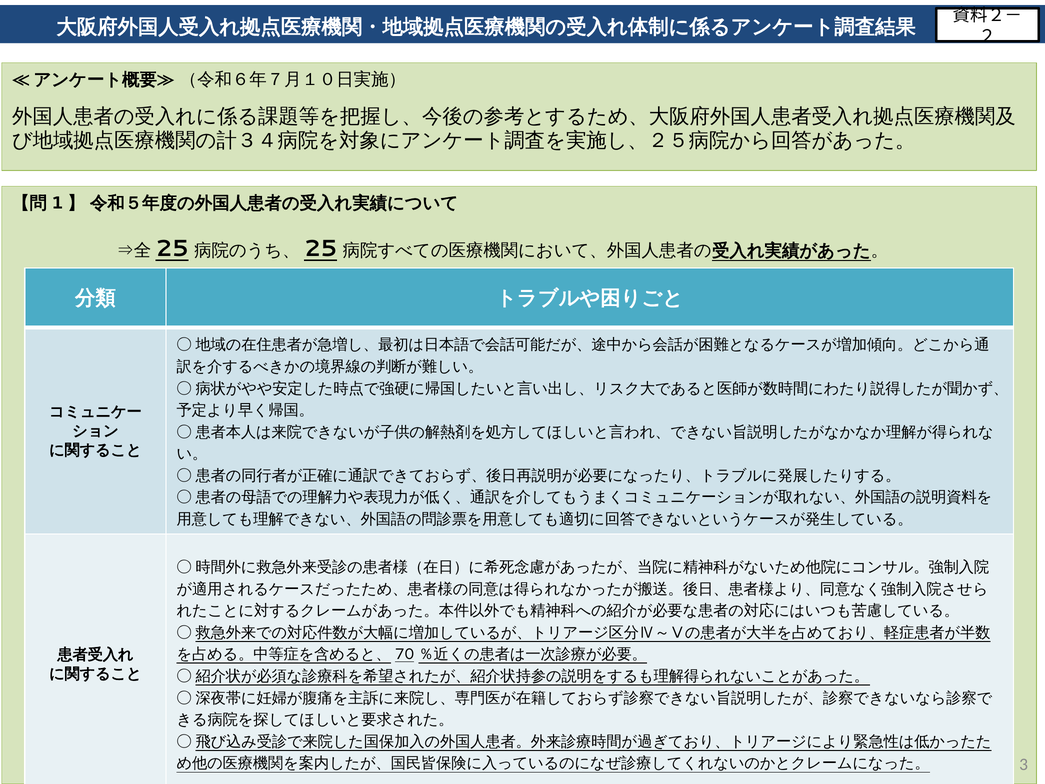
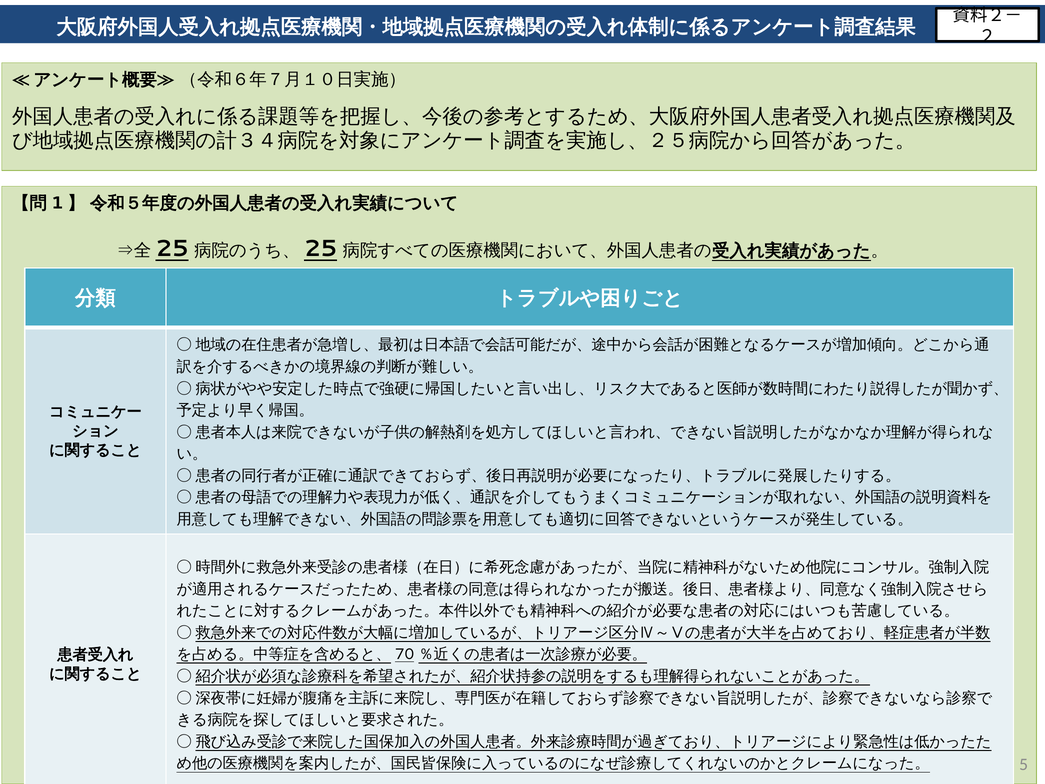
3: 3 -> 5 (1024, 764)
